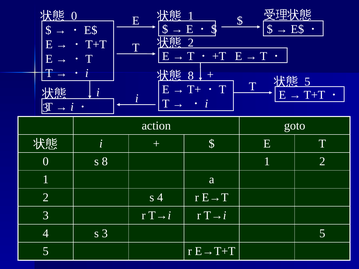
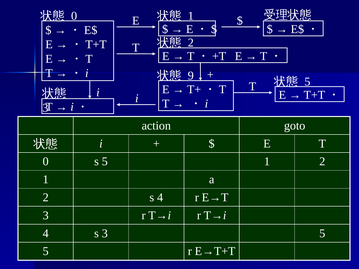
8: 8 -> 9 (191, 76)
s 8: 8 -> 5 (105, 162)
